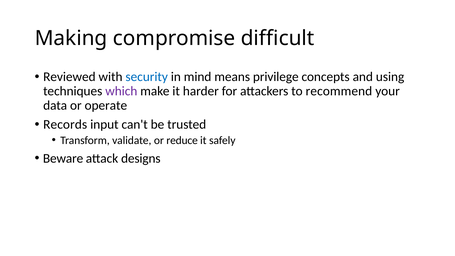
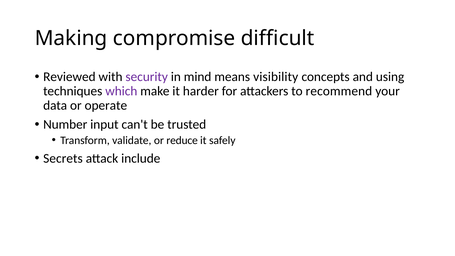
security colour: blue -> purple (147, 77)
privilege: privilege -> visibility (276, 77)
Records: Records -> Number (65, 125)
Beware: Beware -> Secrets (63, 158)
designs: designs -> include (141, 158)
